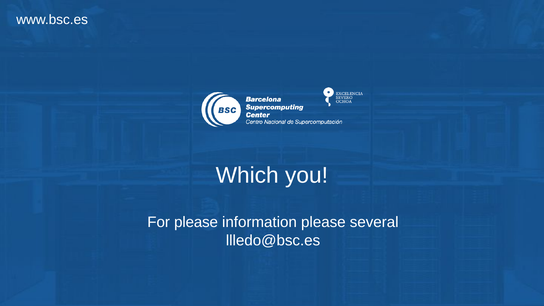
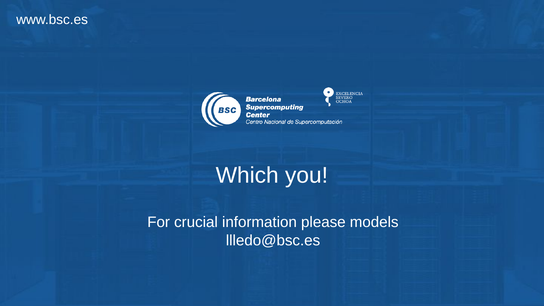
For please: please -> crucial (196, 222)
several: several -> models (374, 222)
